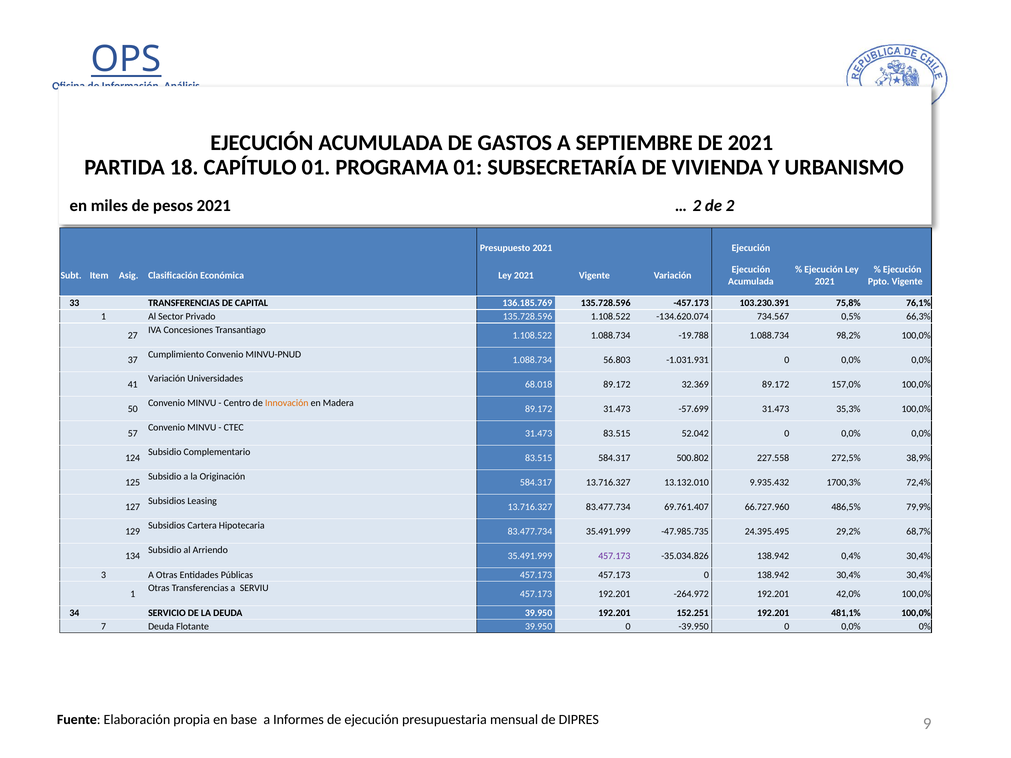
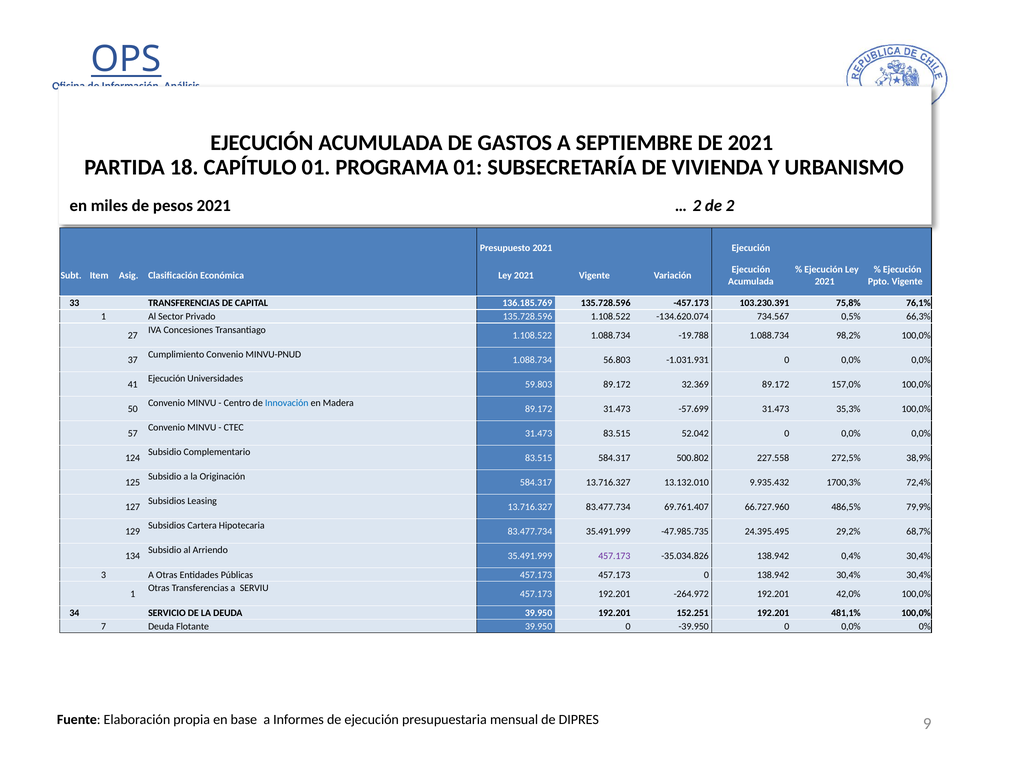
Variación: Variación -> Ejecución (167, 379)
68.018: 68.018 -> 59.803 (539, 385)
Innovación colour: orange -> blue (287, 403)
